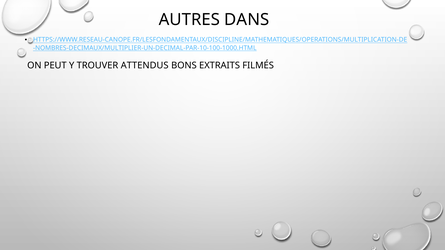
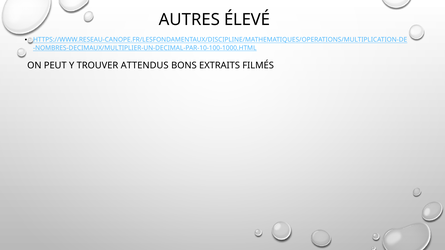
DANS: DANS -> ÉLEVÉ (247, 20)
